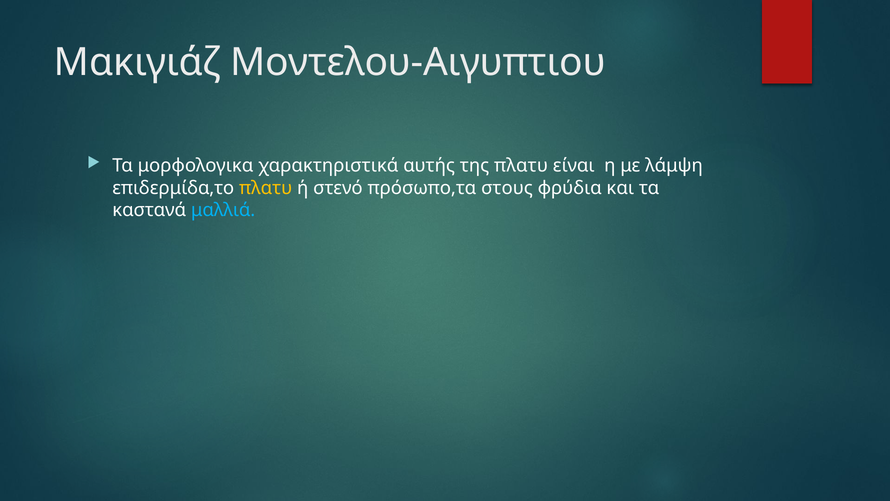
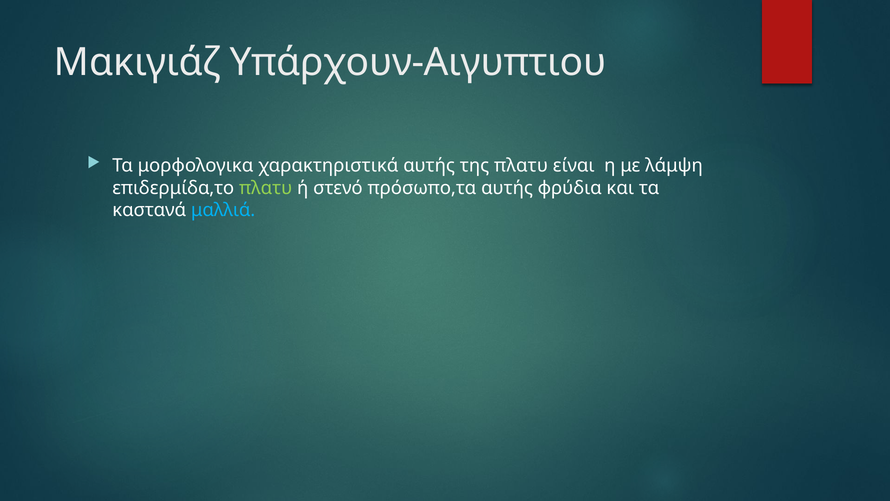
Μοντελου-Αιγυπτιου: Μοντελου-Αιγυπτιου -> Υπάρχουν-Αιγυπτιου (418, 62)
πλατυ colour: yellow -> light green (266, 188)
πρόσωπο,τα στους: στους -> αυτής (507, 188)
